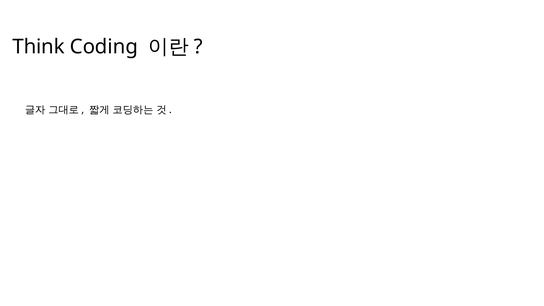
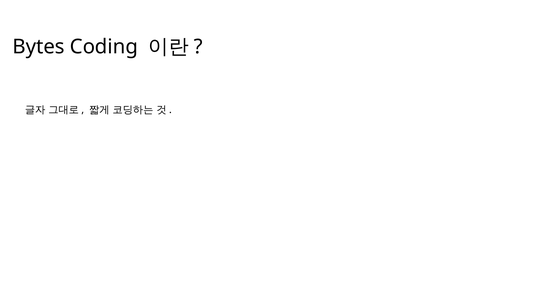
Think: Think -> Bytes (39, 47)
